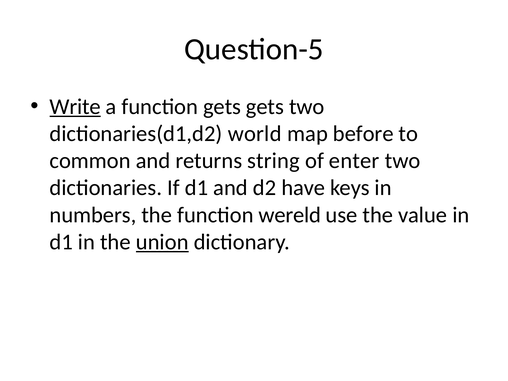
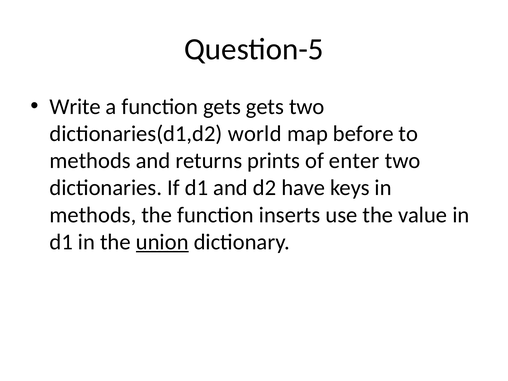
Write underline: present -> none (75, 107)
common: common -> methods (90, 161)
string: string -> prints (274, 161)
numbers: numbers -> methods (93, 215)
wereld: wereld -> inserts (290, 215)
